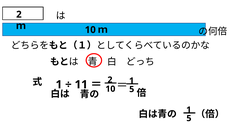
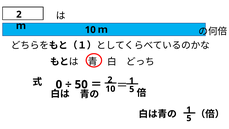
1: 1 -> 0 (59, 84)
11: 11 -> 50 (81, 84)
